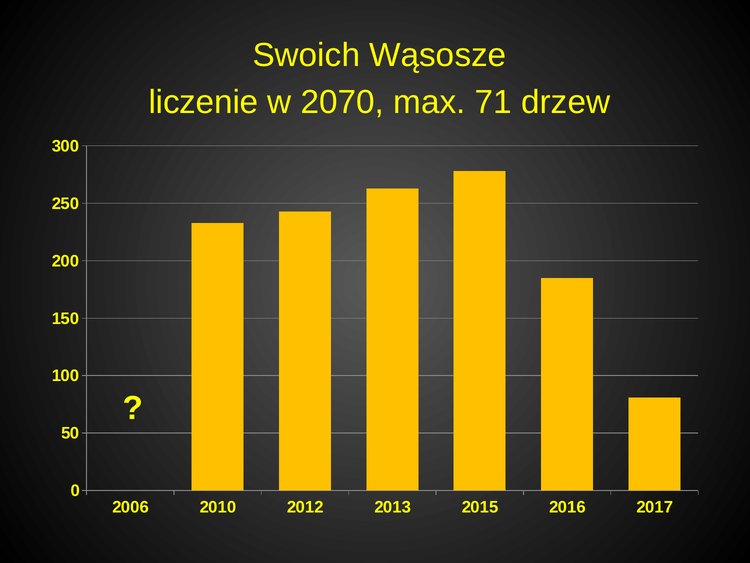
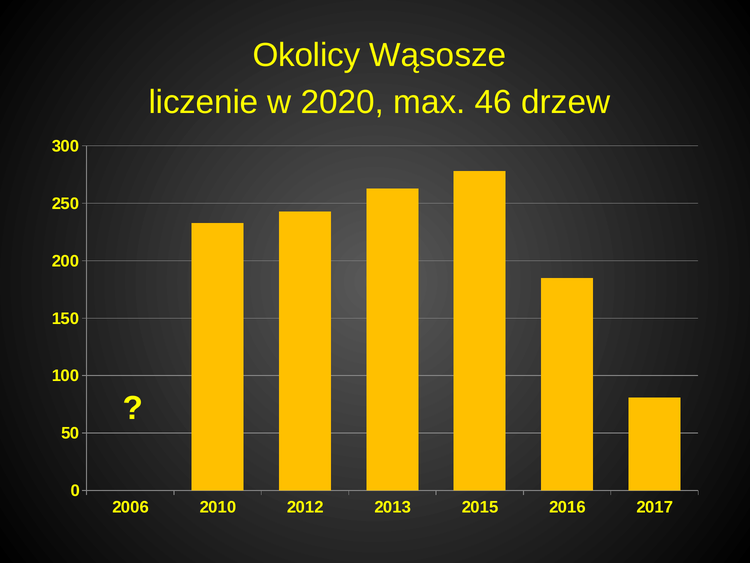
Swoich: Swoich -> Okolicy (306, 55)
2070: 2070 -> 2020 (342, 102)
71: 71 -> 46 (493, 102)
